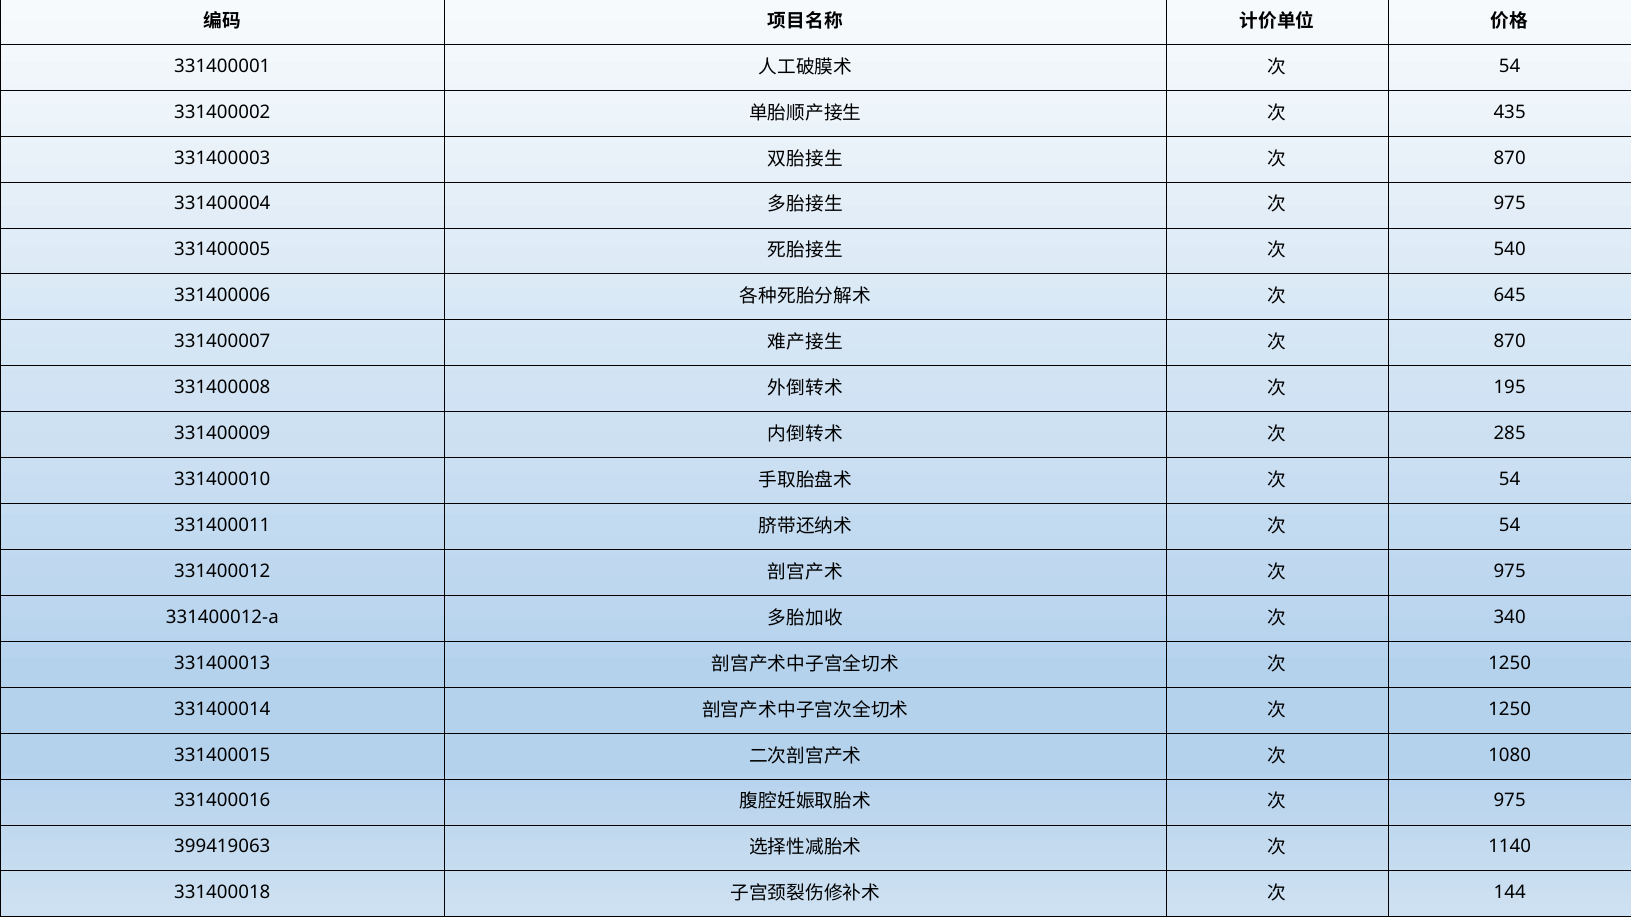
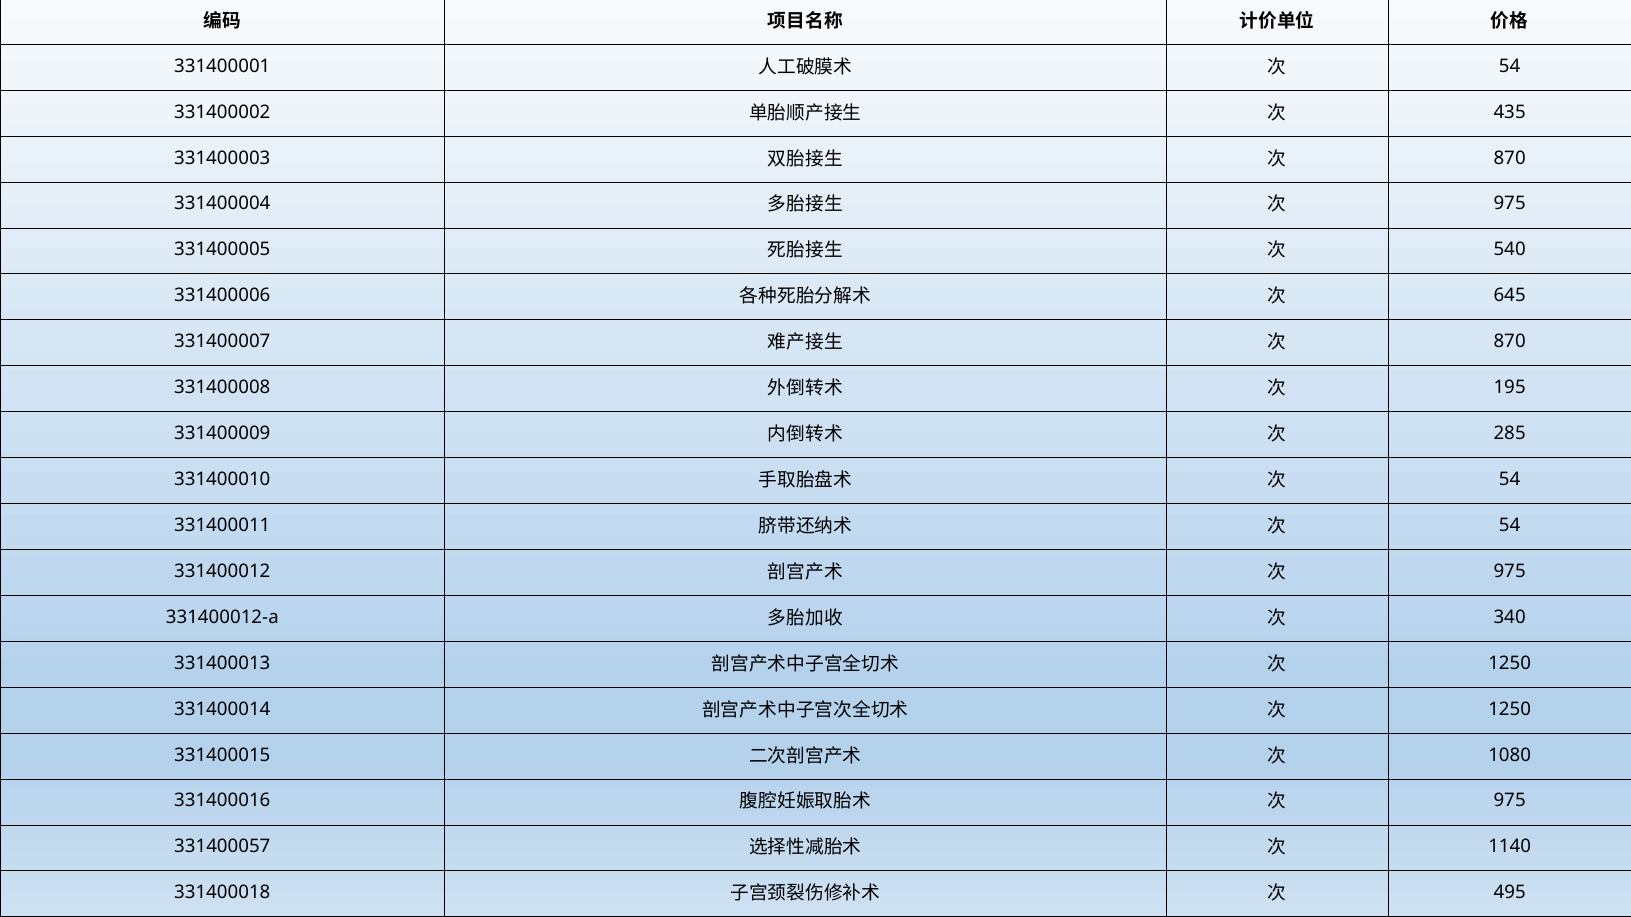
399419063: 399419063 -> 331400057 (222, 847)
144: 144 -> 495 (1510, 893)
